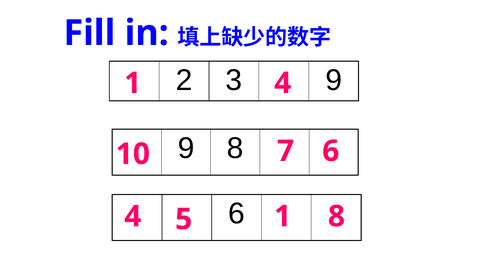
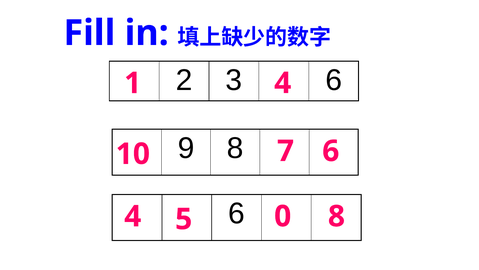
3 9: 9 -> 6 (334, 80)
5 1: 1 -> 0 (283, 216)
